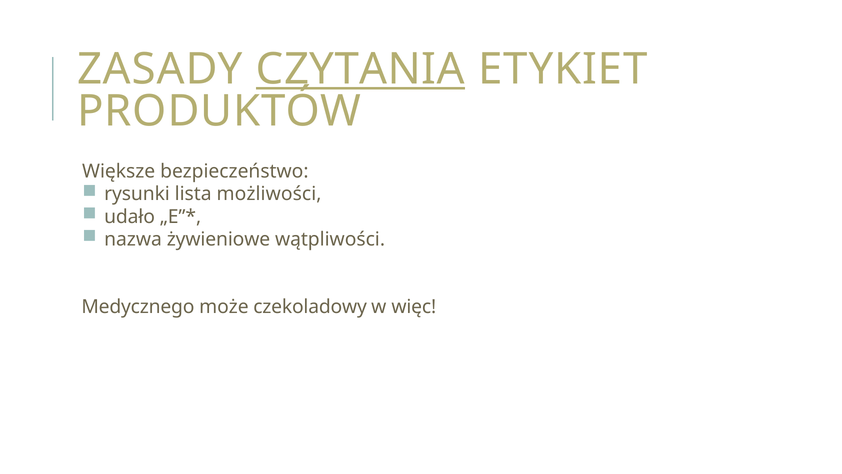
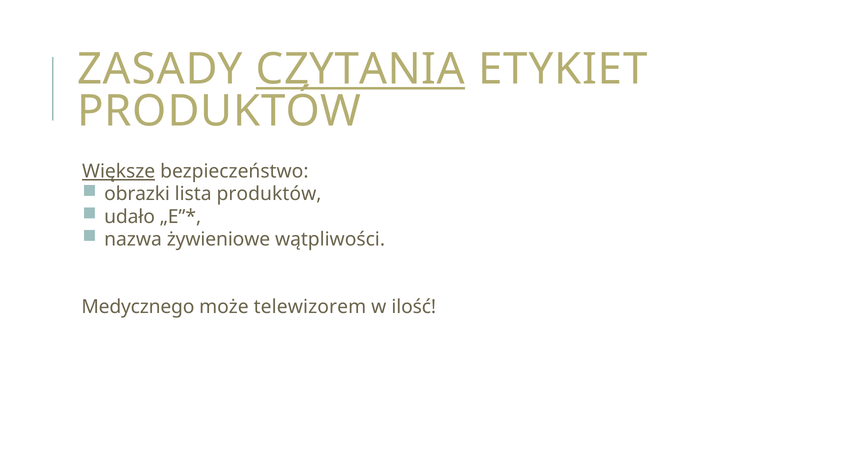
Większe underline: none -> present (119, 171)
rysunki: rysunki -> obrazki (137, 194)
lista możliwości: możliwości -> produktów (269, 194)
czekoladowy: czekoladowy -> telewizorem (310, 307)
więc: więc -> ilość (414, 307)
